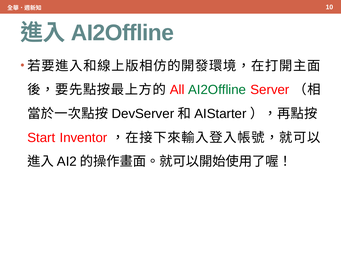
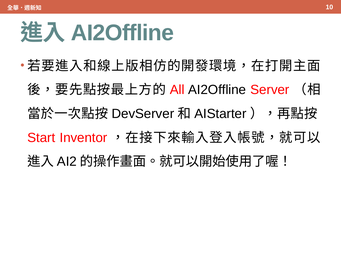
AI2Offline colour: green -> black (217, 90)
